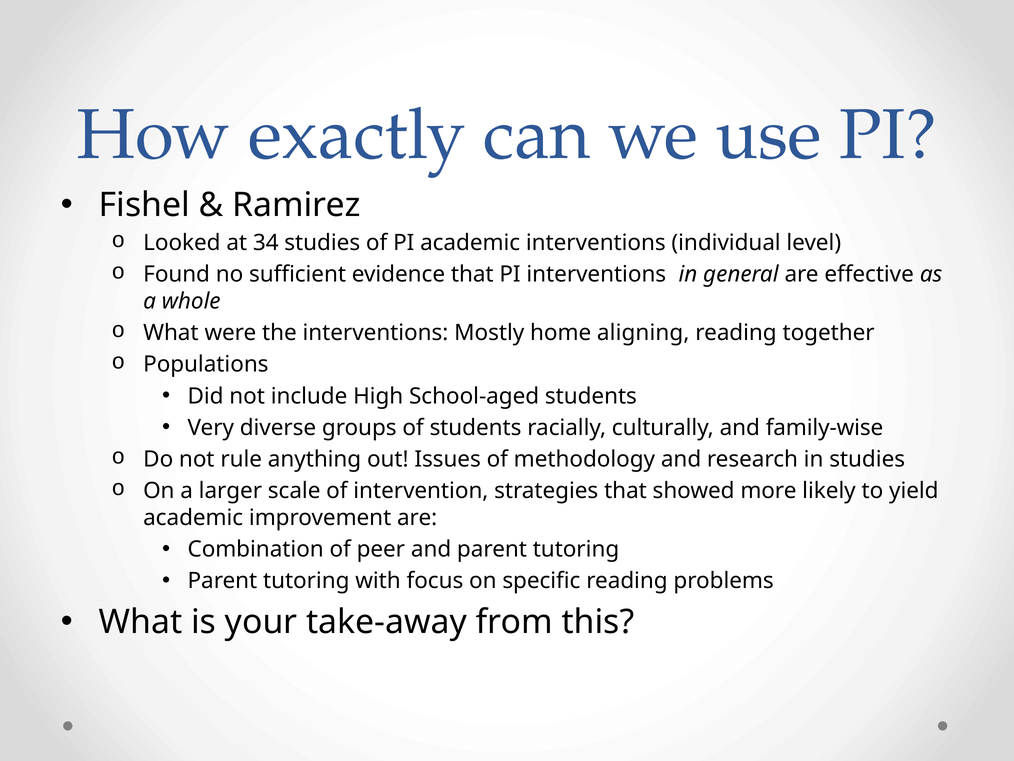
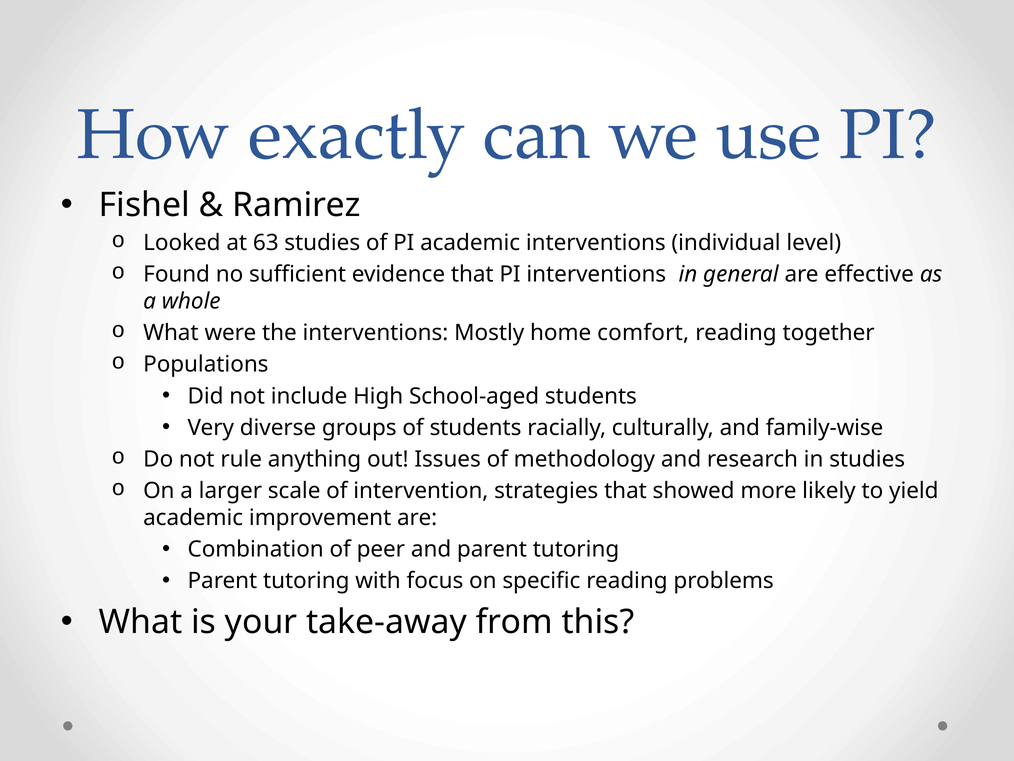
34: 34 -> 63 (266, 243)
aligning: aligning -> comfort (643, 333)
